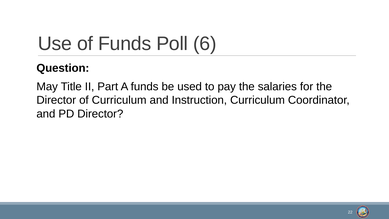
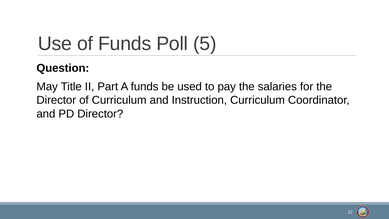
6: 6 -> 5 (205, 44)
